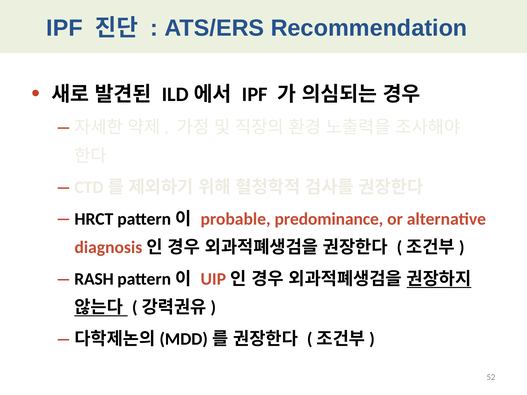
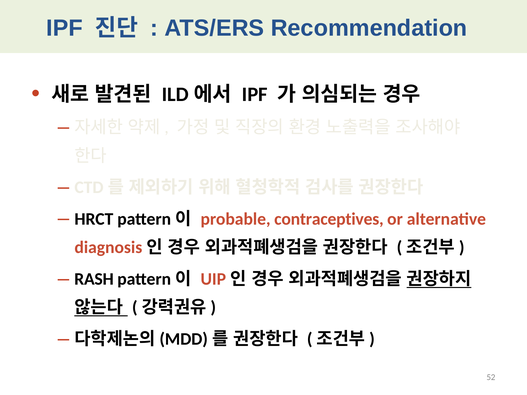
predominance: predominance -> contraceptives (329, 219)
